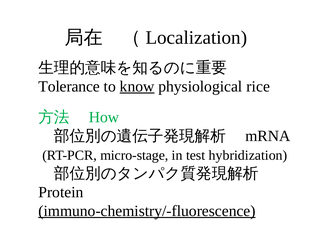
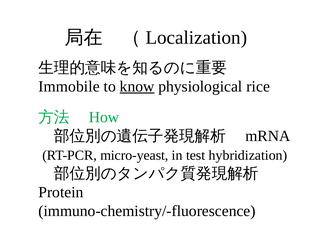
Tolerance: Tolerance -> Immobile (69, 86)
micro-stage: micro-stage -> micro-yeast (134, 155)
immuno-chemistry/-fluorescence underline: present -> none (147, 211)
